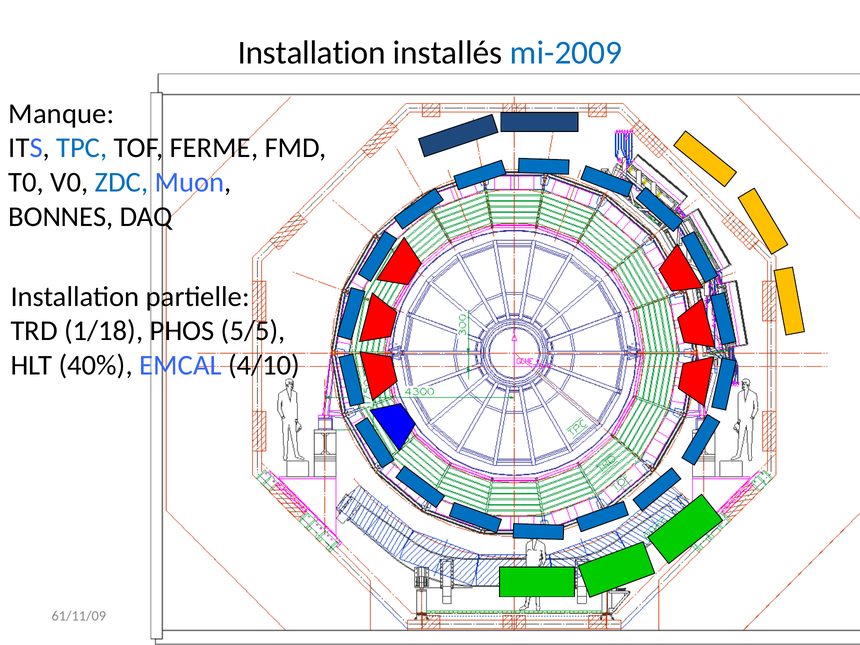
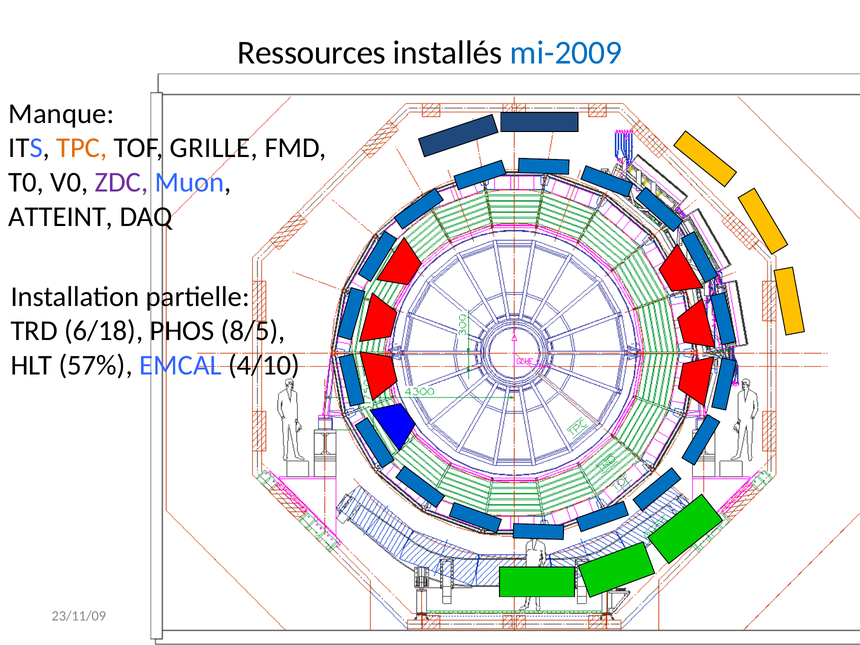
Installation: Installation -> Ressources (312, 53)
TPC colour: blue -> orange (82, 148)
FERME: FERME -> GRILLE (214, 148)
ZDC colour: blue -> purple (122, 182)
BONNES: BONNES -> ATTEINT (61, 217)
1/18: 1/18 -> 6/18 (104, 331)
5/5: 5/5 -> 8/5 (253, 331)
40%: 40% -> 57% (96, 365)
61/11/09: 61/11/09 -> 23/11/09 (79, 616)
